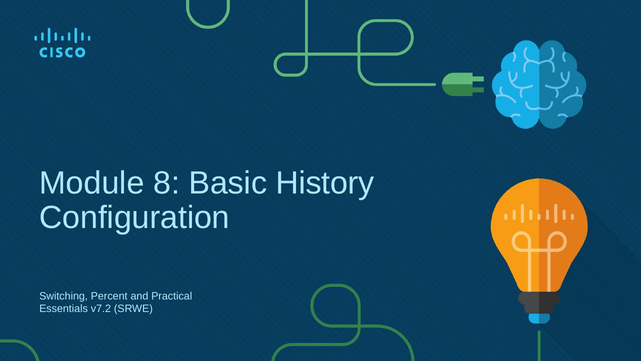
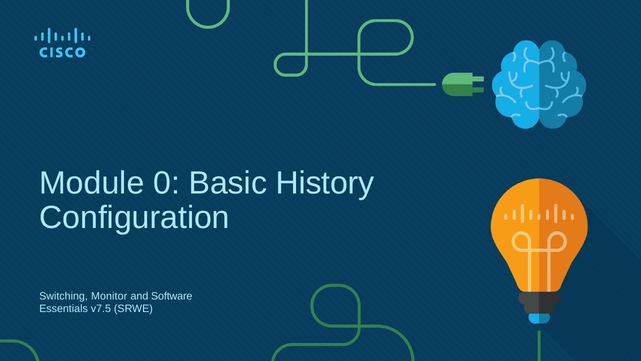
8: 8 -> 0 (167, 183)
Percent: Percent -> Monitor (109, 296)
Practical: Practical -> Software (172, 296)
v7.2: v7.2 -> v7.5 (101, 309)
